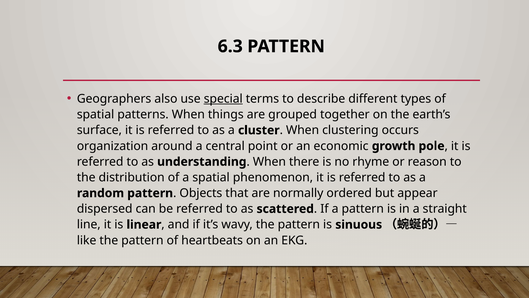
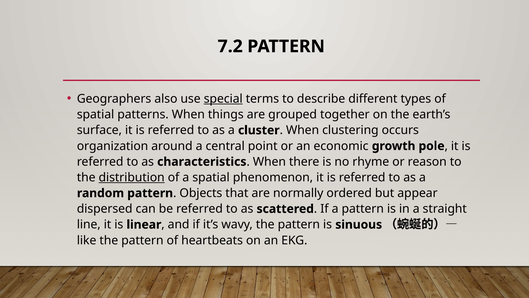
6.3: 6.3 -> 7.2 (230, 46)
understanding: understanding -> characteristics (202, 162)
distribution underline: none -> present (132, 177)
